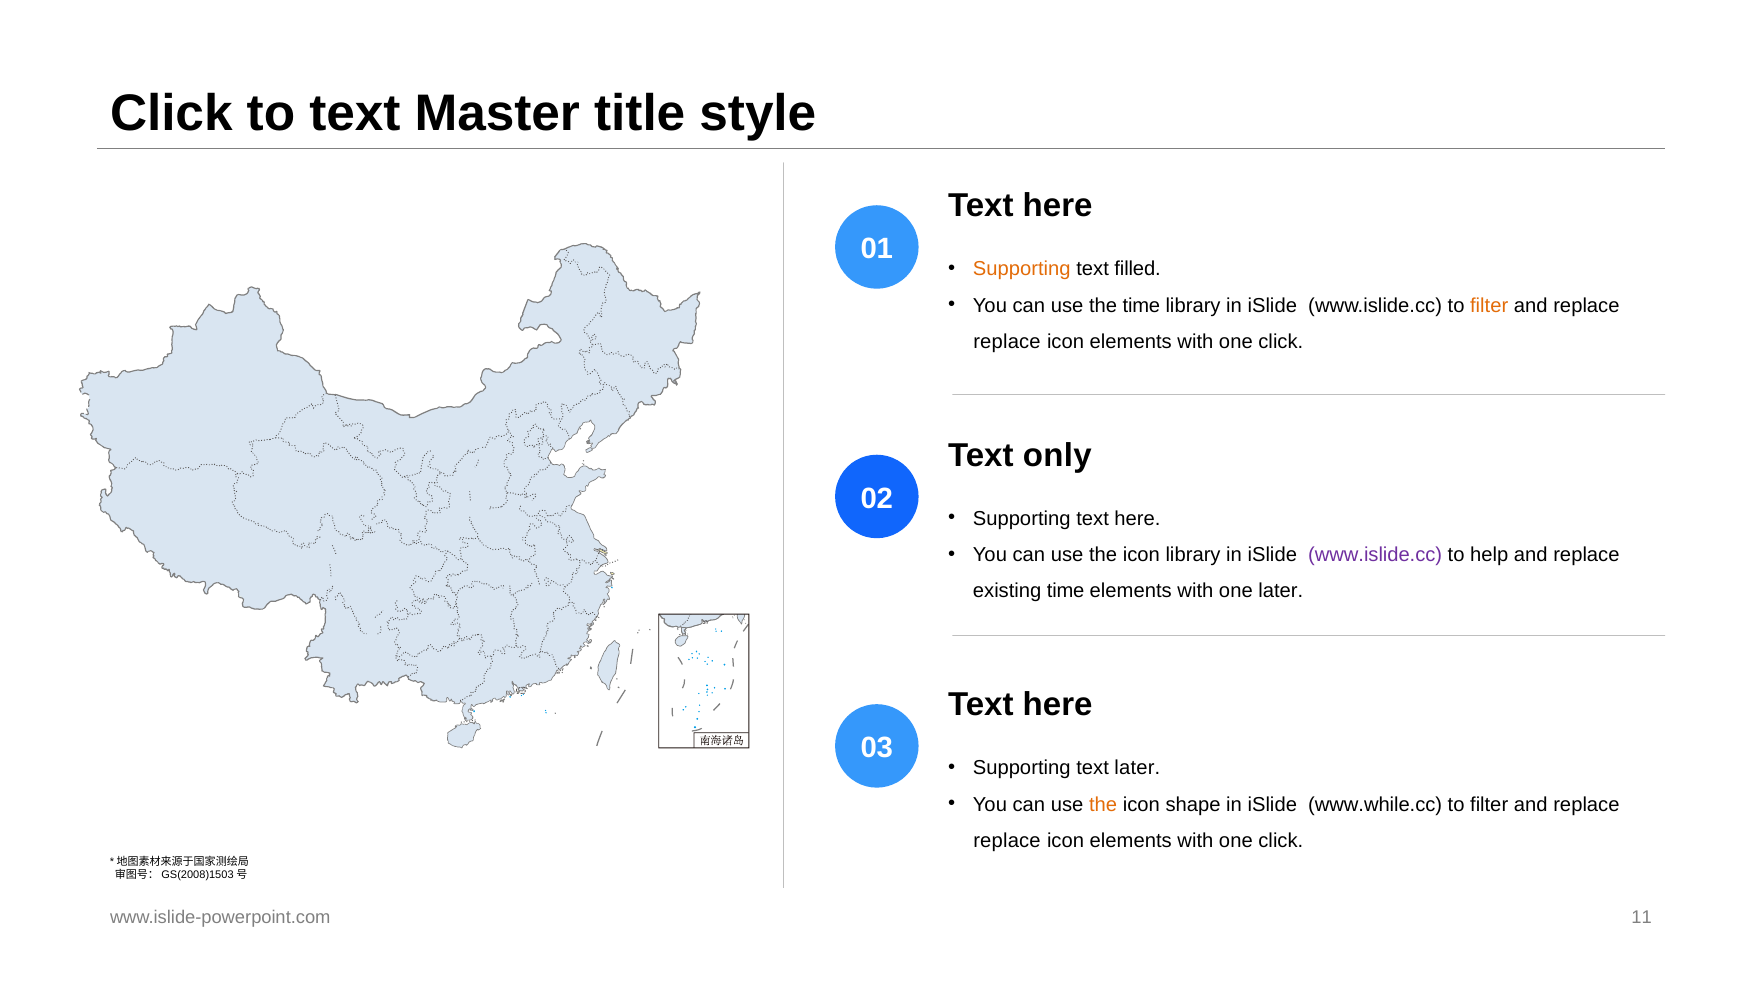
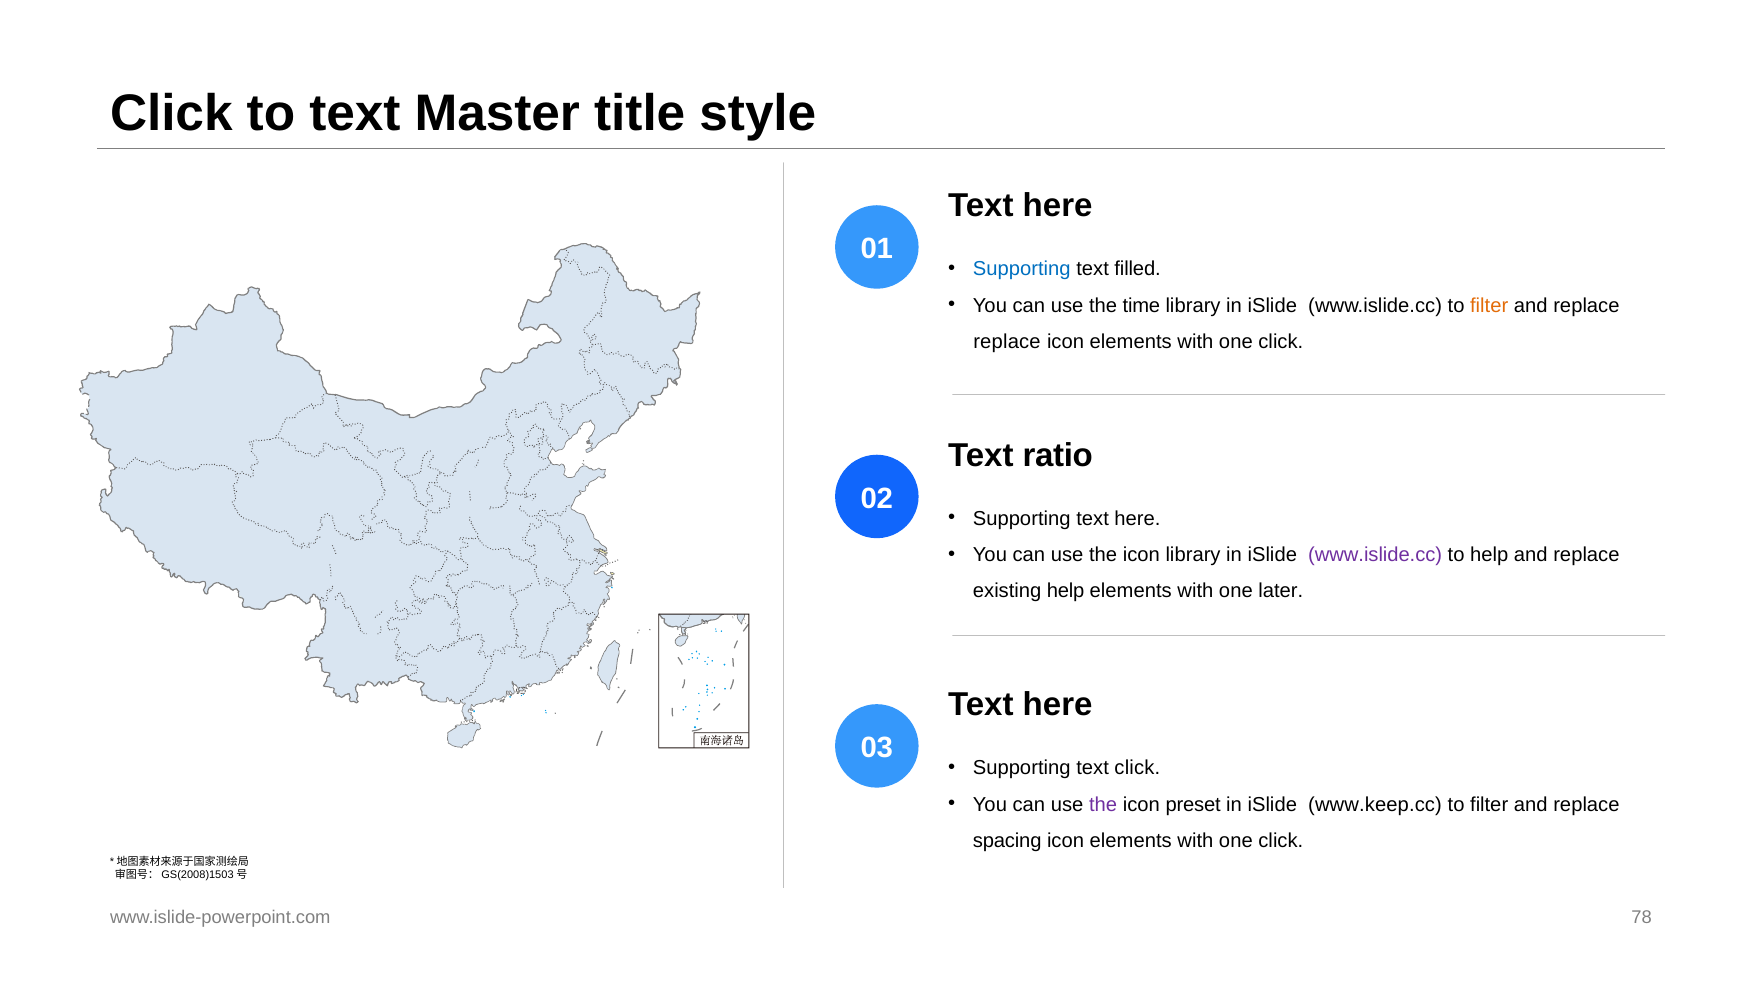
Supporting colour: orange -> blue (1022, 269)
only: only -> ratio (1058, 455)
existing time: time -> help (1066, 591)
text later: later -> click (1137, 768)
the colour: orange -> purple (1103, 804)
shape: shape -> preset (1193, 804)
www.while.cc: www.while.cc -> www.keep.cc (1375, 804)
replace: replace -> spacing (1007, 841)
11: 11 -> 78 (1642, 918)
